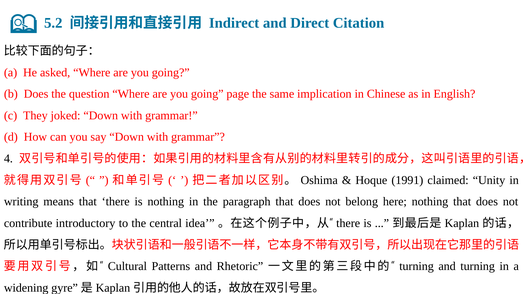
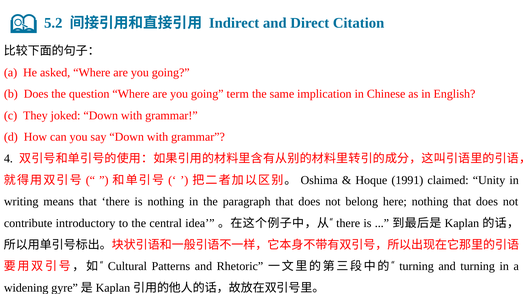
page: page -> term (238, 94)
